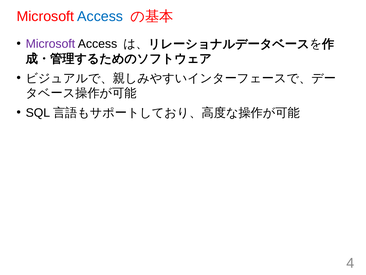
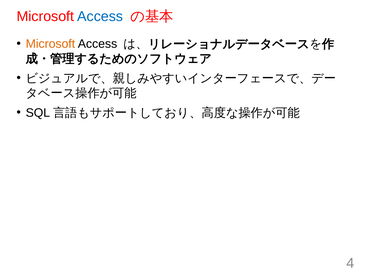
Microsoft colour: purple -> orange (50, 44)
